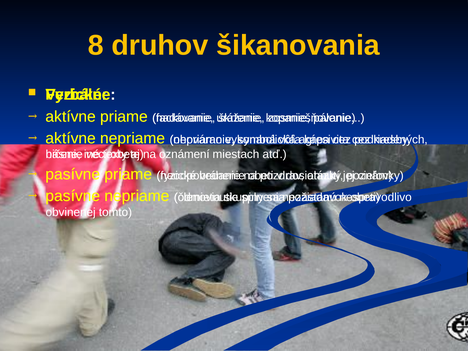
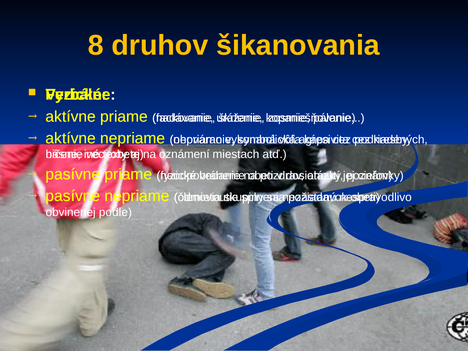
tomto: tomto -> podle (115, 212)
